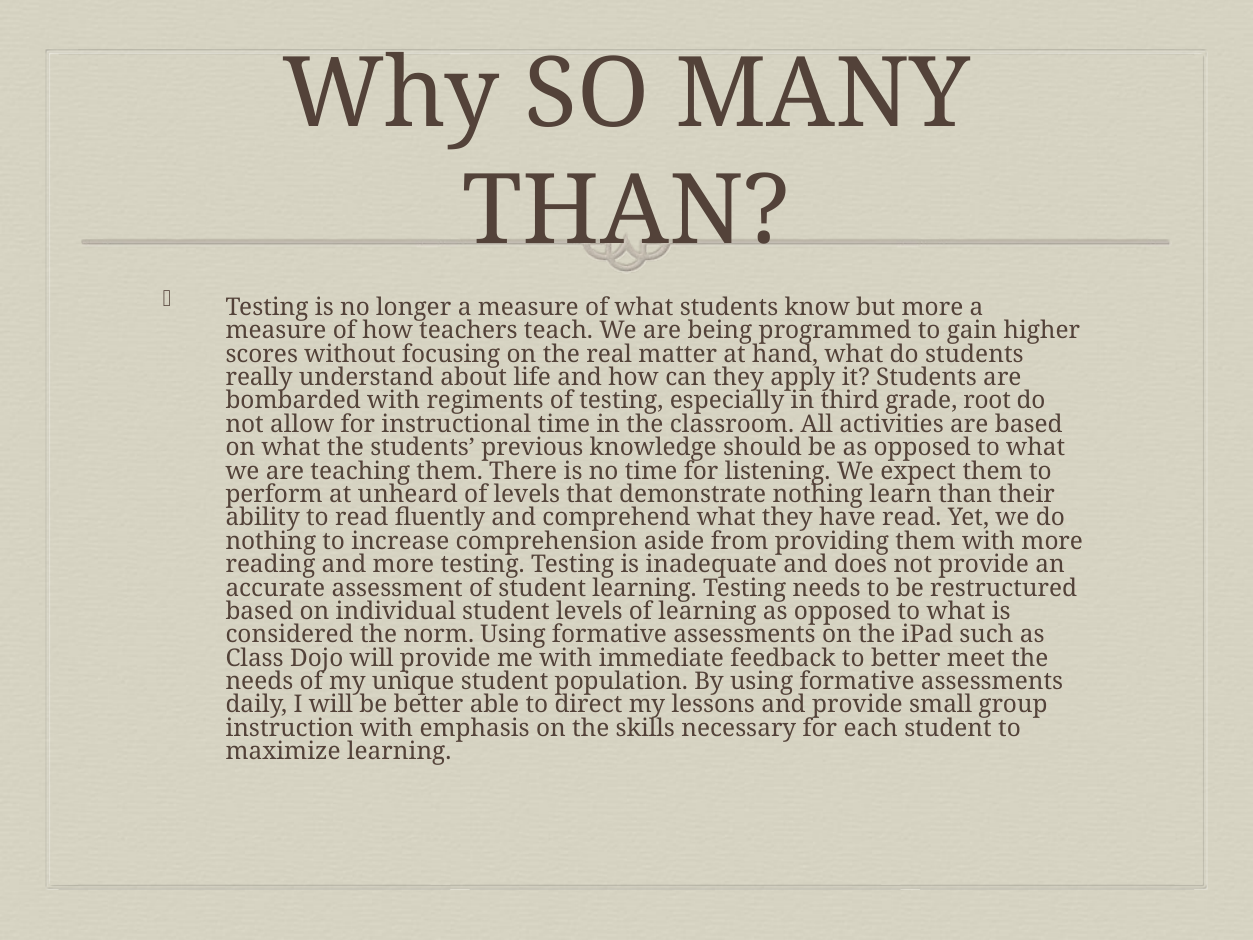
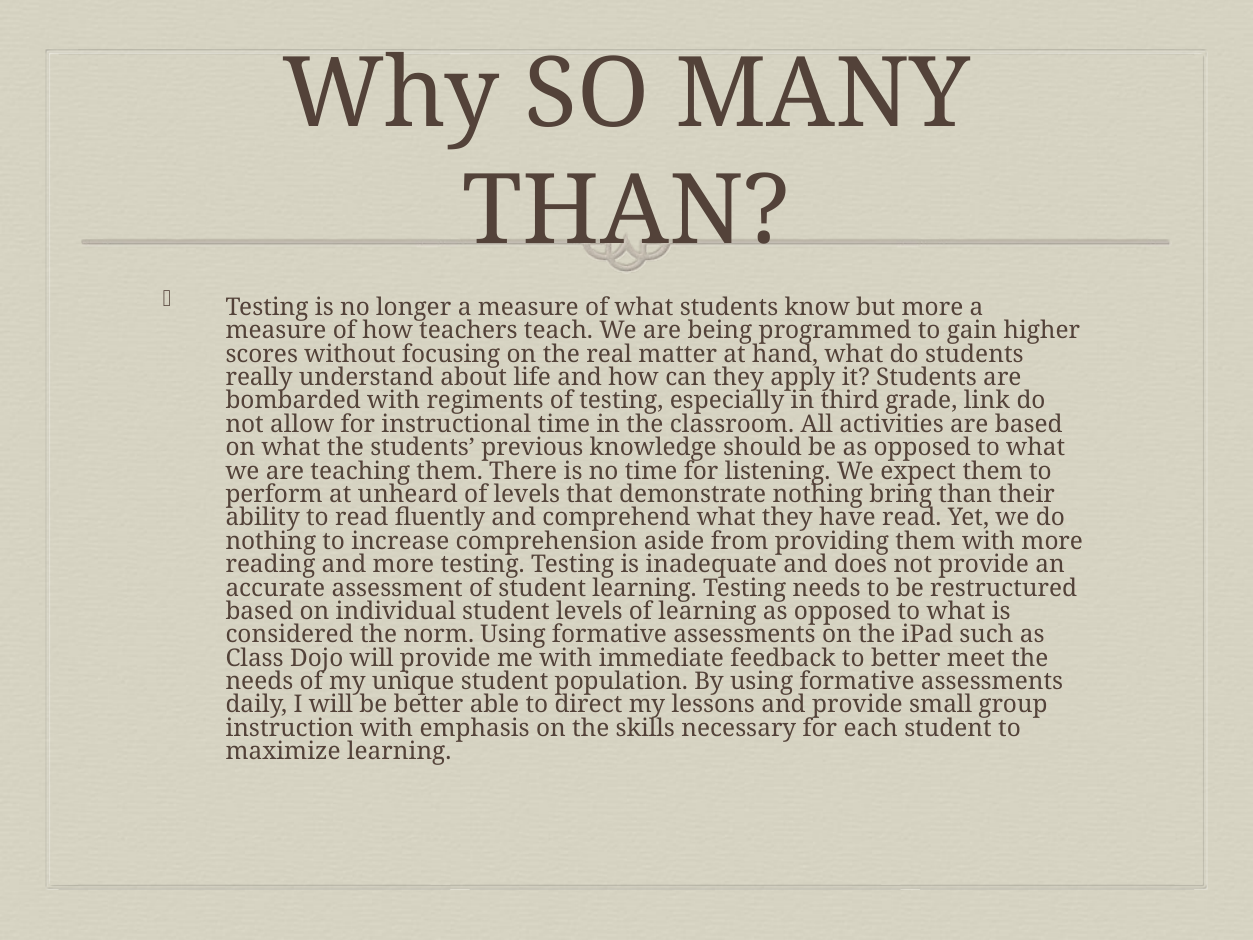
root: root -> link (987, 401)
learn: learn -> bring (901, 494)
